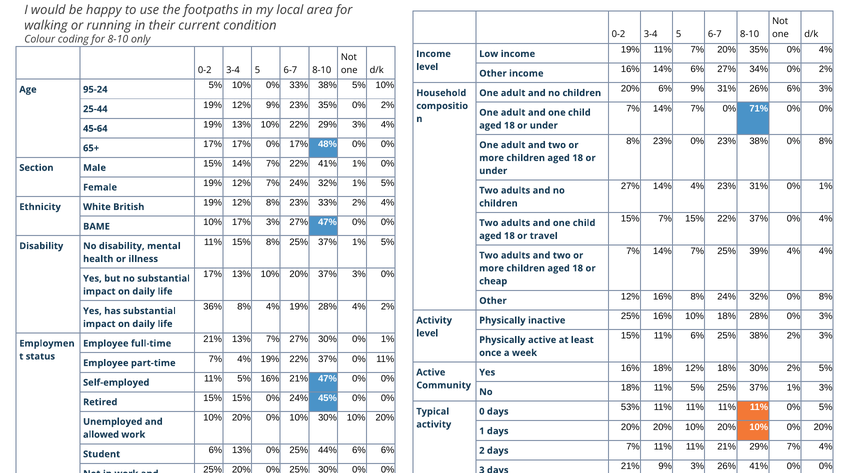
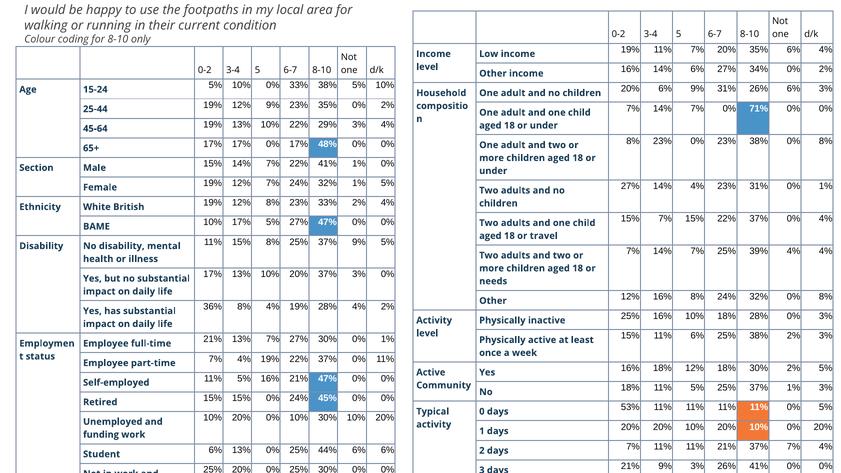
20% 35% 0%: 0% -> 6% (794, 50)
95-24: 95-24 -> 15-24 (95, 90)
17% 3%: 3% -> 5% (273, 222)
8% 25% 37% 1%: 1% -> 9% (359, 242)
cheap: cheap -> needs (493, 281)
allowed: allowed -> funding (101, 435)
21% 29%: 29% -> 37% (759, 447)
